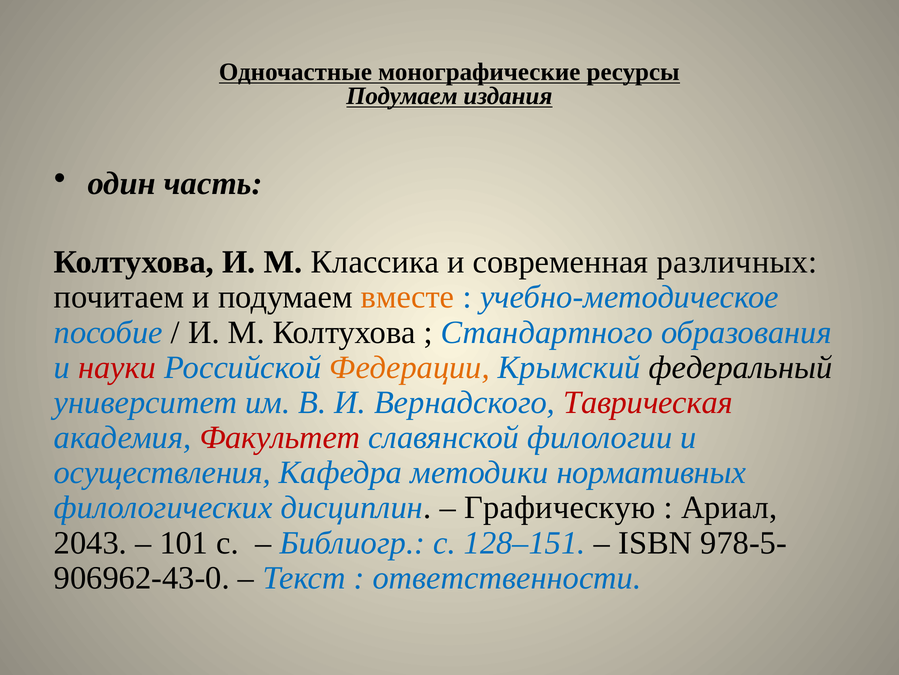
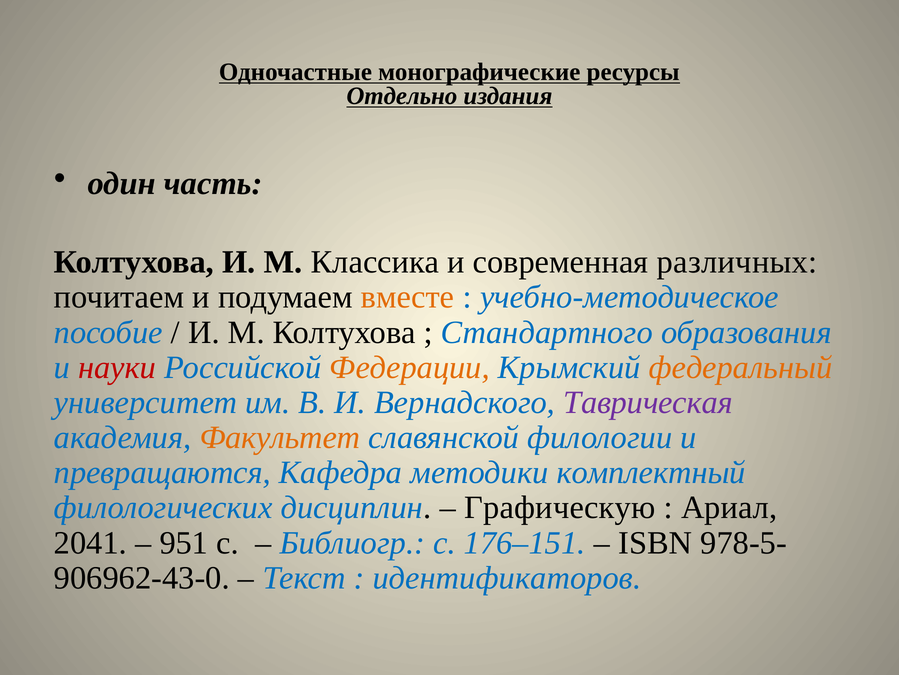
Подумаем: Подумаем -> Отдельно (402, 96)
федеральный colour: black -> orange (740, 367)
Таврическая colour: red -> purple (648, 402)
Факультет colour: red -> orange (280, 437)
осуществления: осуществления -> превращаются (162, 472)
нормативных: нормативных -> комплектный (651, 472)
2043: 2043 -> 2041 (90, 542)
101: 101 -> 951 (184, 542)
128–151: 128–151 -> 176–151 (525, 542)
ответственности: ответственности -> идентификаторов (507, 577)
